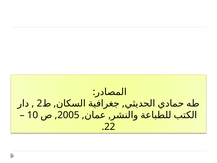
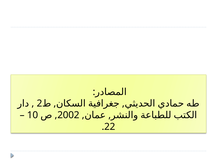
2005: 2005 -> 2002 (68, 115)
